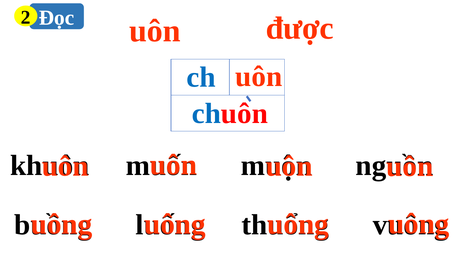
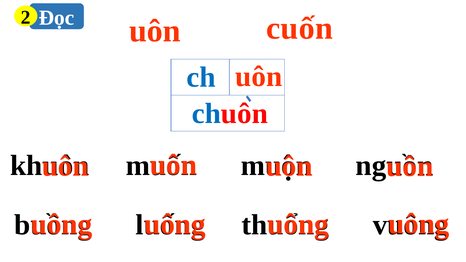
được: được -> cuốn (299, 28)
